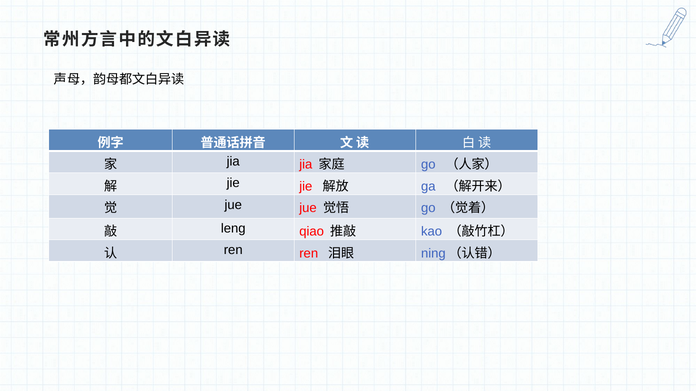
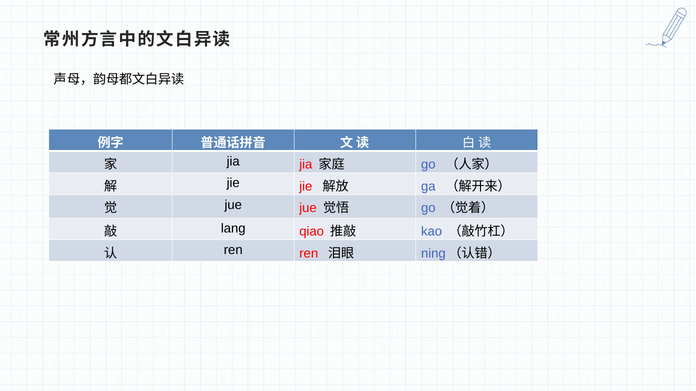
leng: leng -> lang (233, 229)
